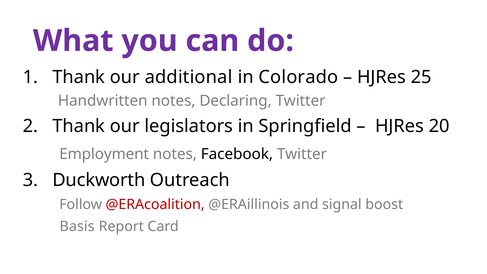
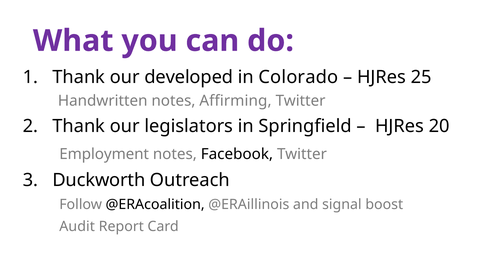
additional: additional -> developed (189, 77)
Declaring: Declaring -> Affirming (235, 101)
@ERAcoalition colour: red -> black (155, 204)
Basis: Basis -> Audit (77, 227)
